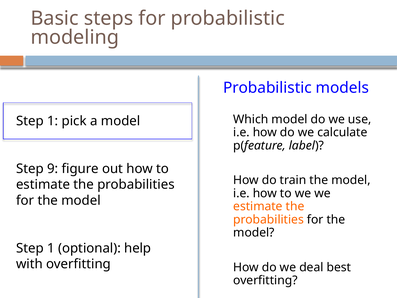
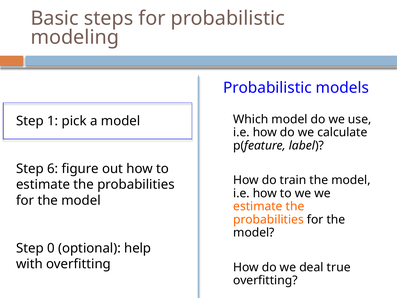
9: 9 -> 6 (53, 169)
1: 1 -> 0 (51, 248)
best: best -> true (339, 267)
